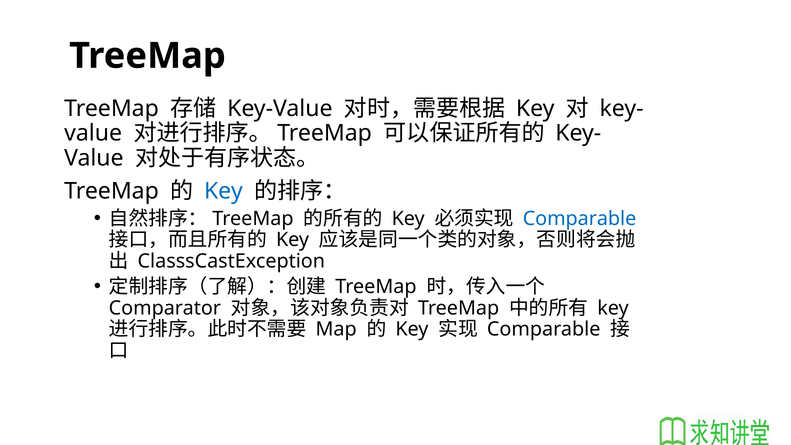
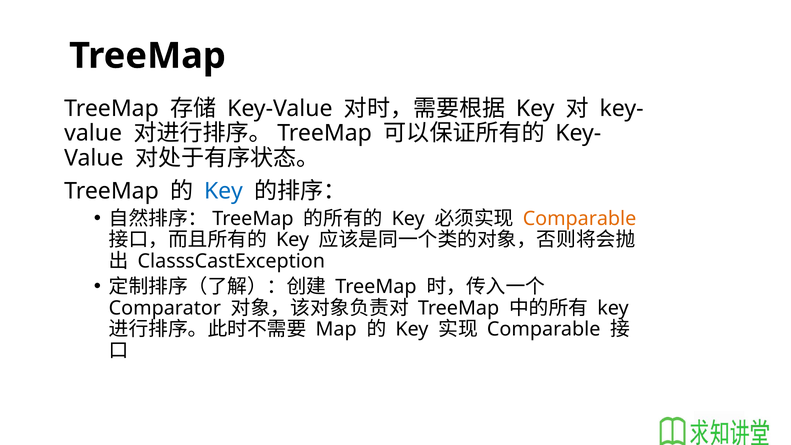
Comparable colour: blue -> orange (580, 219)
